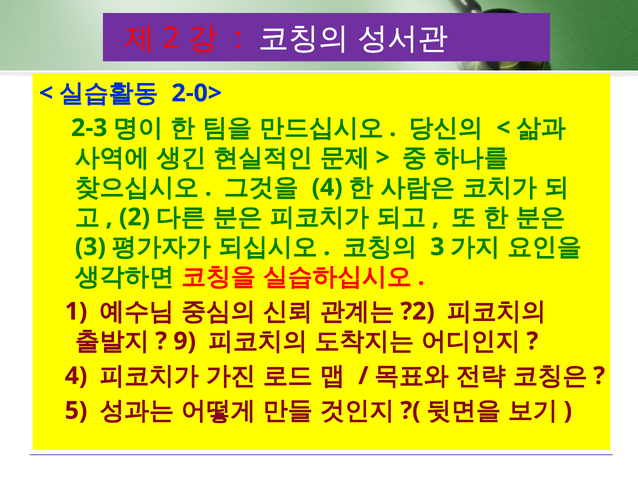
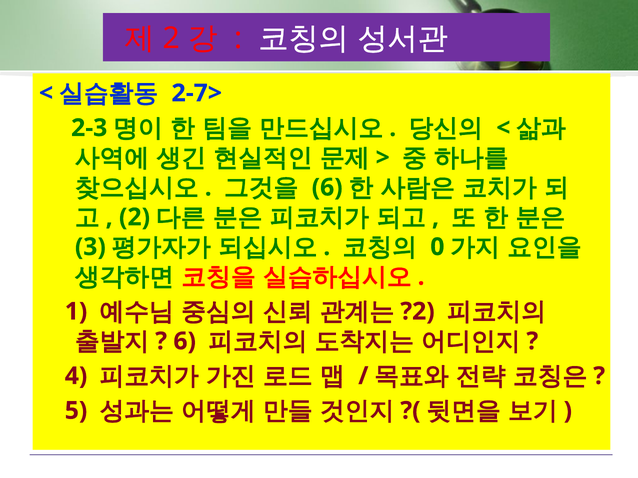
2-0>: 2-0> -> 2-7> (197, 93)
4: 4 -> 6 (327, 188)
3: 3 -> 0 (437, 247)
9: 9 -> 6 (185, 342)
